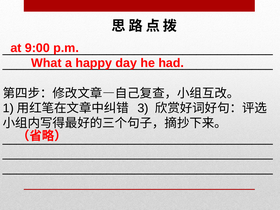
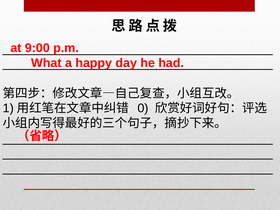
3: 3 -> 0 (143, 108)
